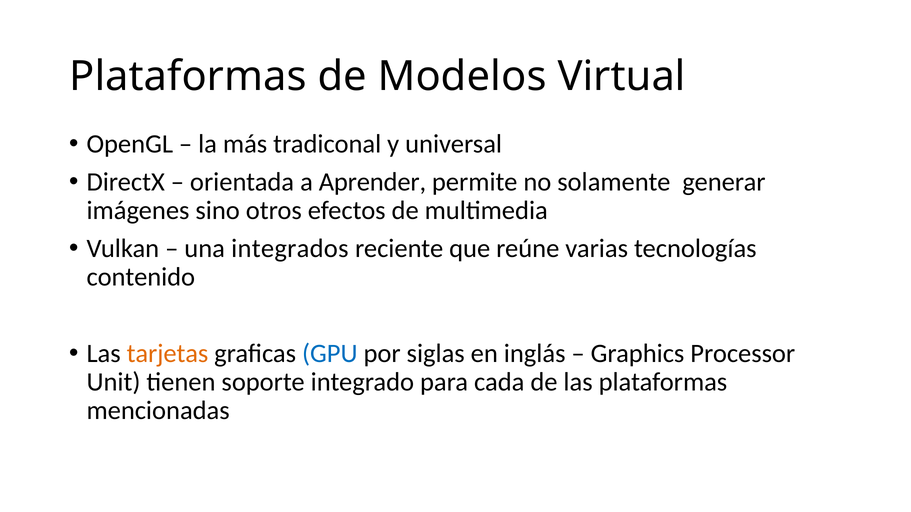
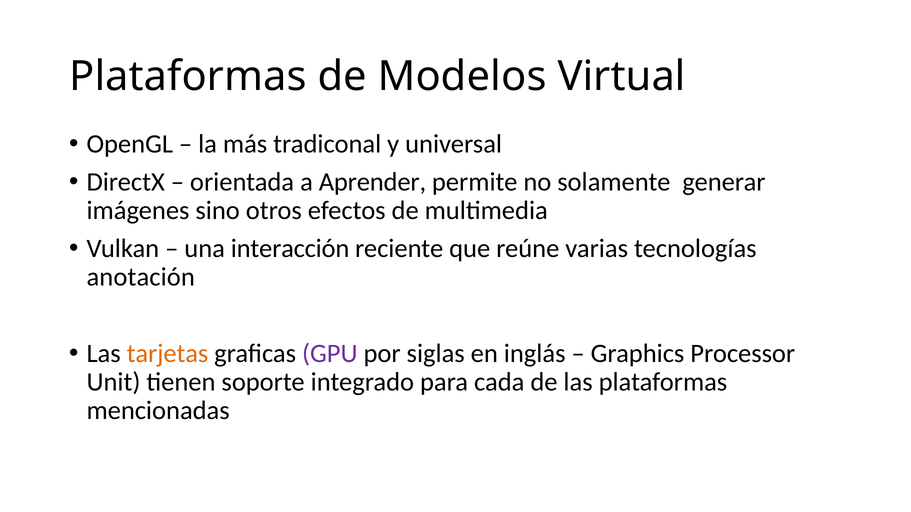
integrados: integrados -> interacción (290, 249)
contenido: contenido -> anotación (141, 277)
GPU colour: blue -> purple (330, 354)
